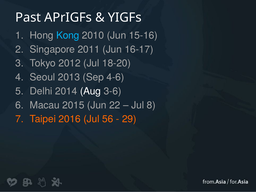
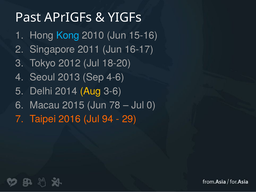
Aug colour: white -> yellow (90, 91)
22: 22 -> 78 (115, 105)
8: 8 -> 0 (151, 105)
56: 56 -> 94 (108, 119)
